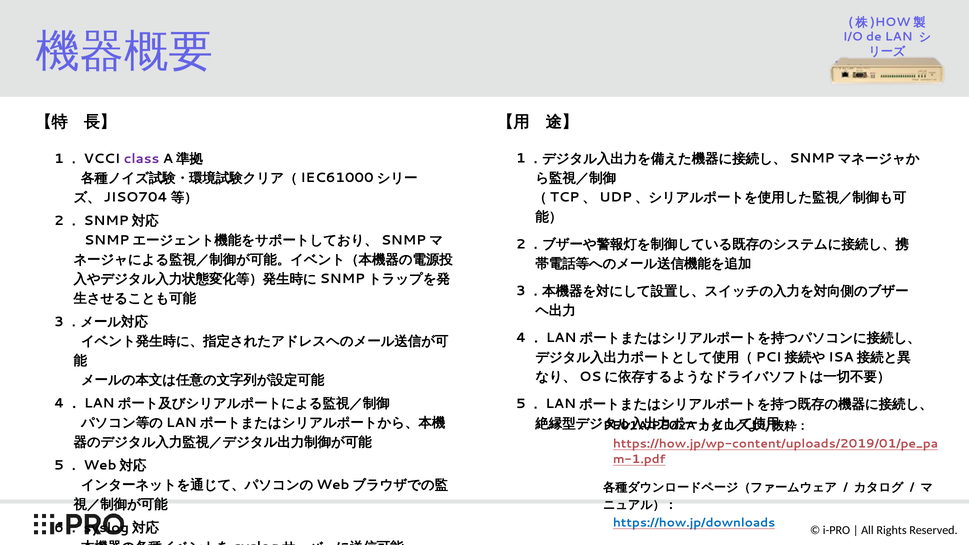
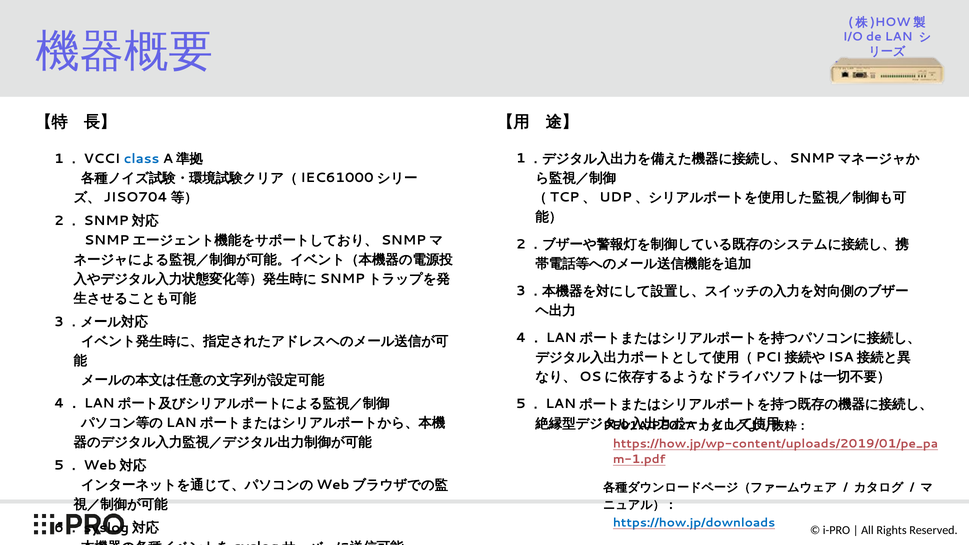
class colour: purple -> blue (142, 159)
